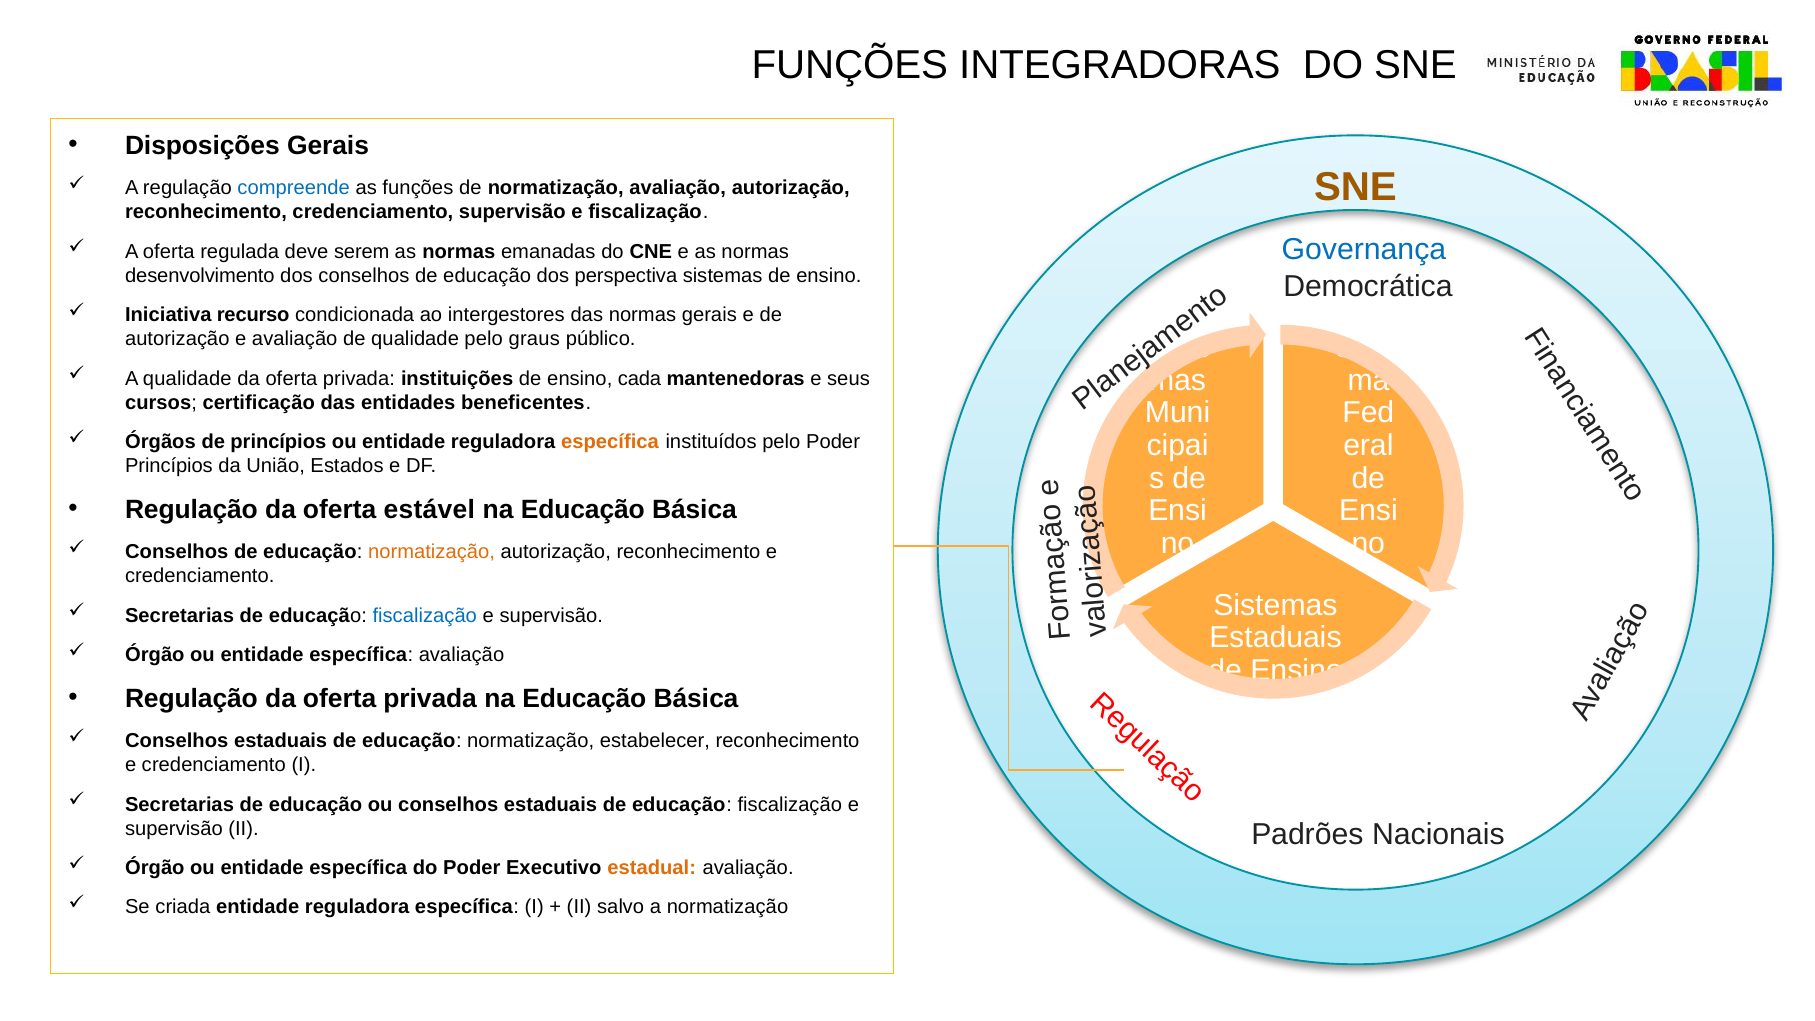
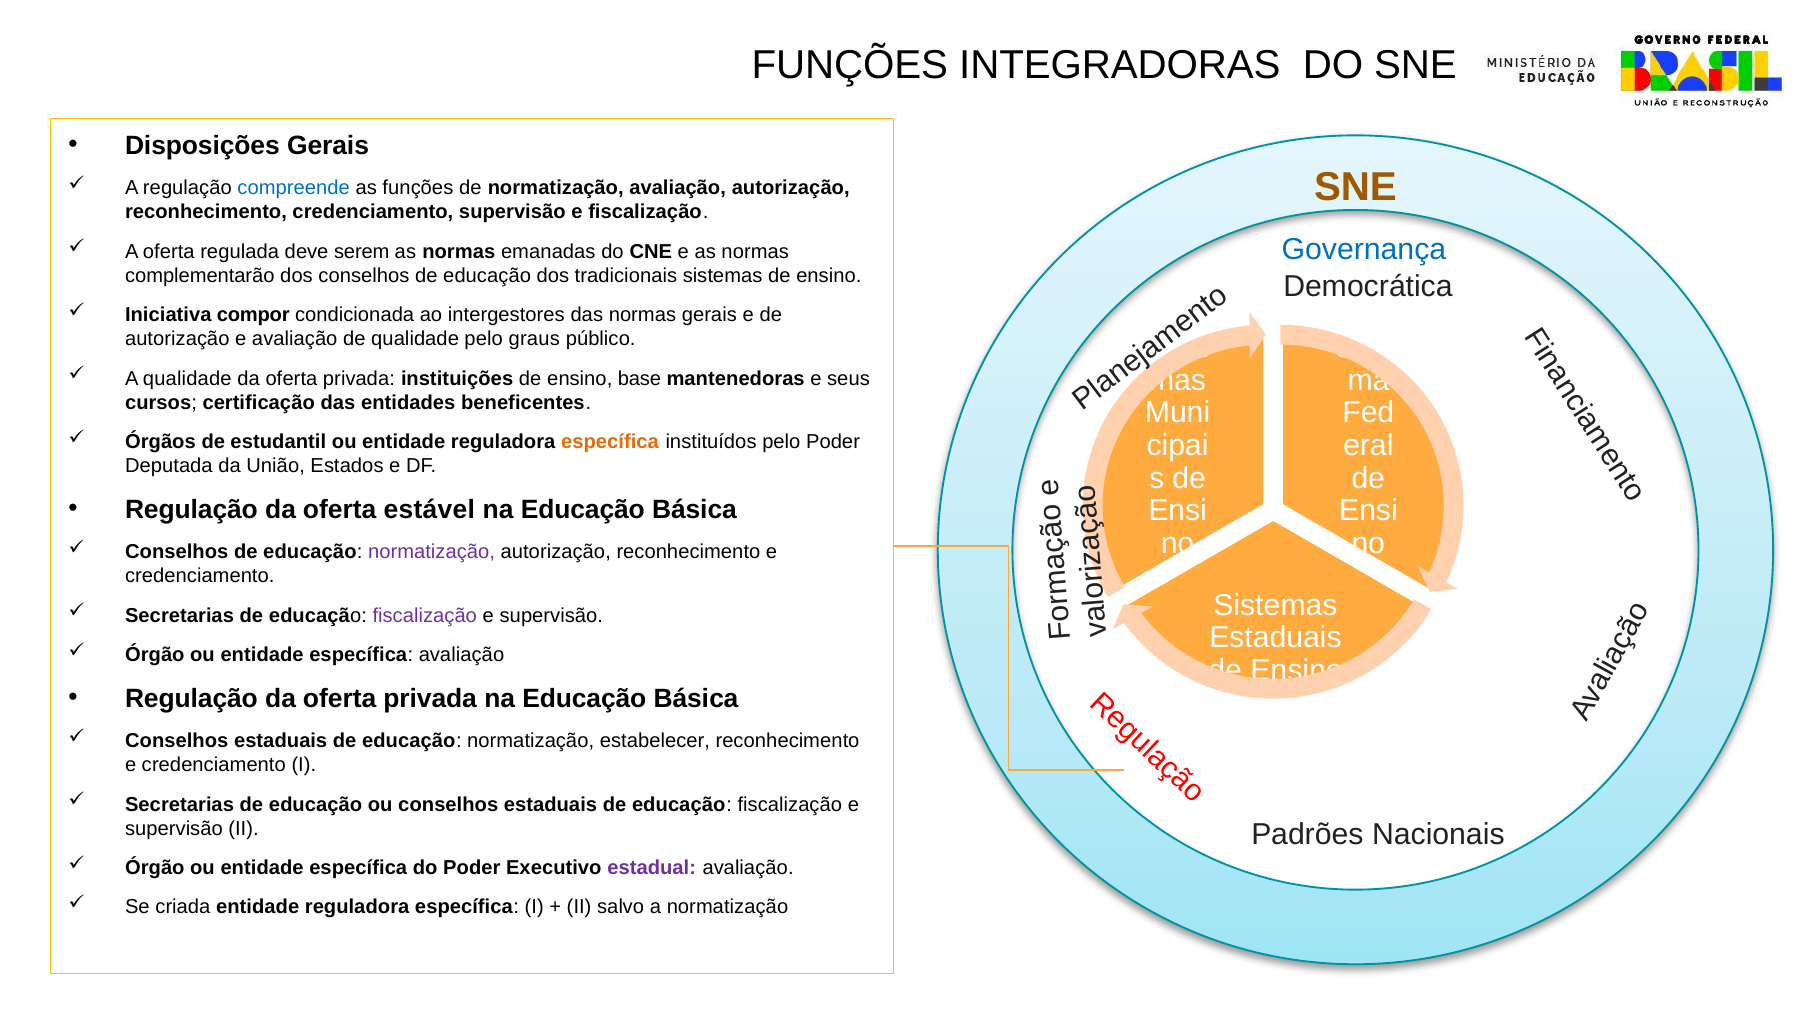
desenvolvimento: desenvolvimento -> complementarão (200, 276)
perspectiva: perspectiva -> tradicionais (626, 276)
recurso: recurso -> compor (253, 315)
cada: cada -> base (639, 378)
de princípios: princípios -> estudantil (278, 442)
Princípios: Princípios -> Deputada (169, 466)
normatização colour: orange -> purple (431, 552)
fiscalização colour: blue -> purple (425, 616)
estadual colour: orange -> purple (652, 868)
